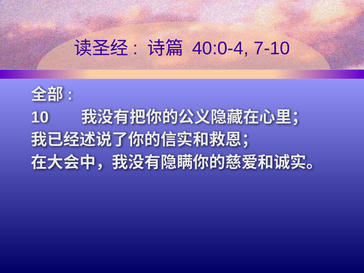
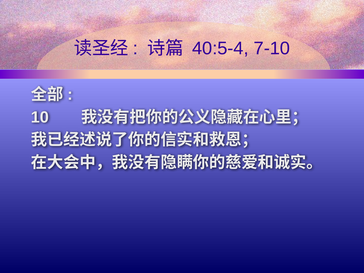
40:0-4: 40:0-4 -> 40:5-4 (220, 48)
